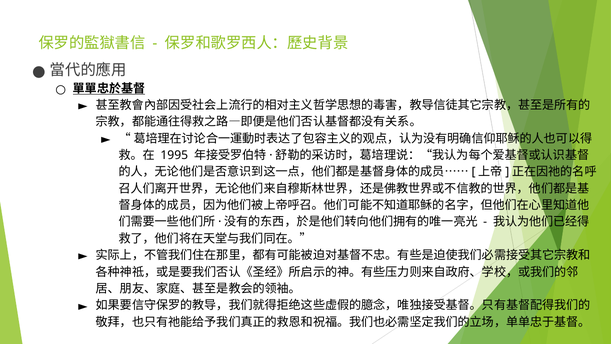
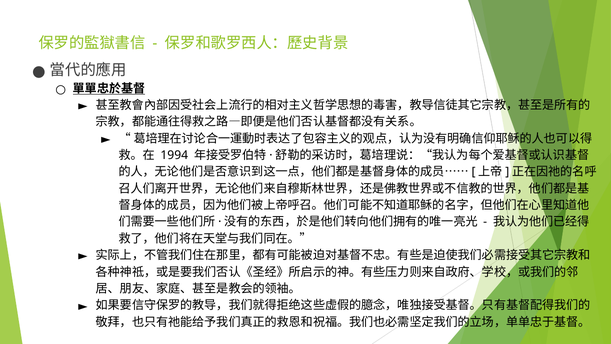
1995: 1995 -> 1994 (174, 155)
